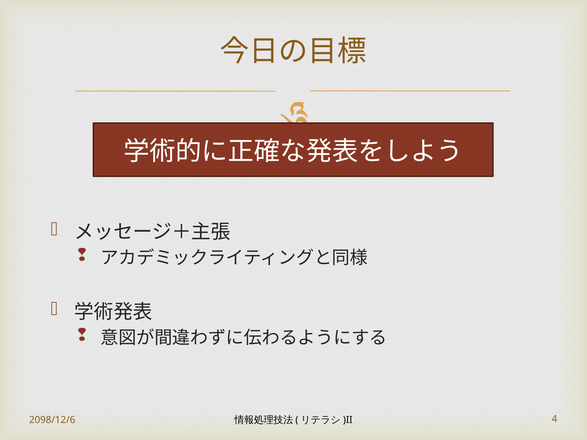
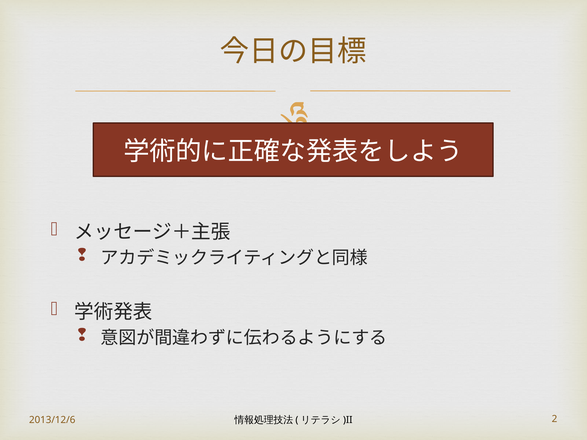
2098/12/6: 2098/12/6 -> 2013/12/6 (52, 420)
4: 4 -> 2 (555, 419)
